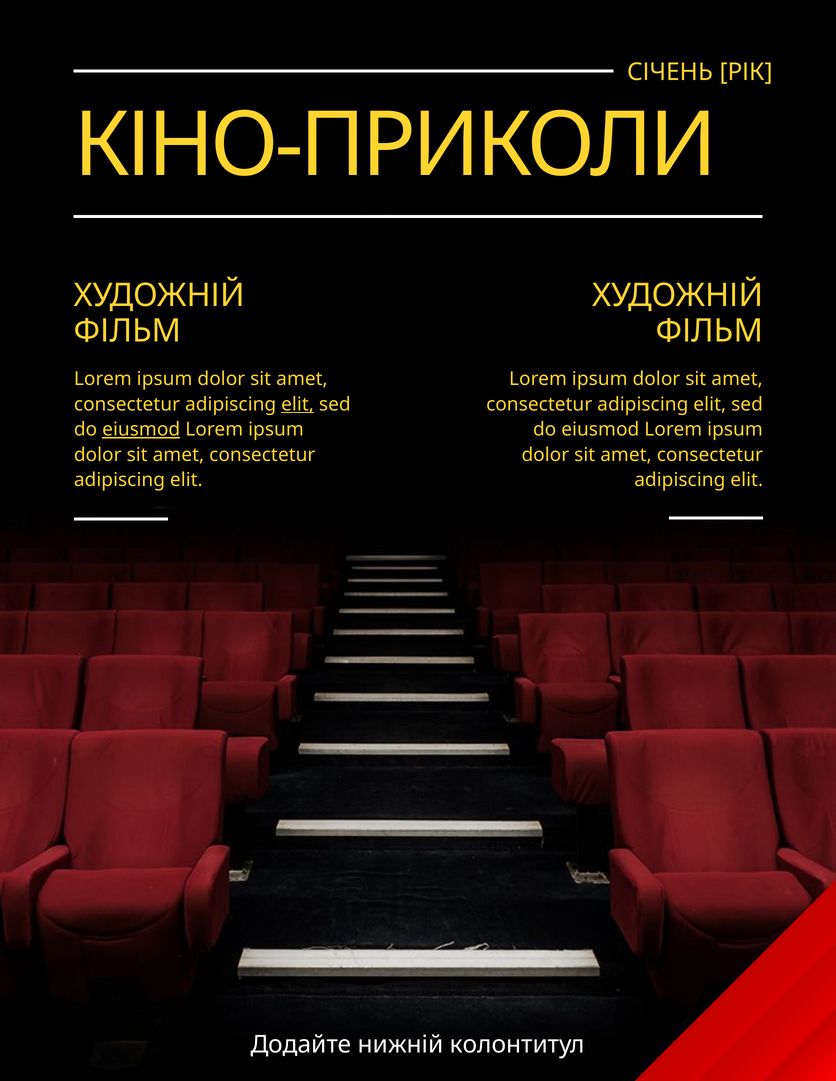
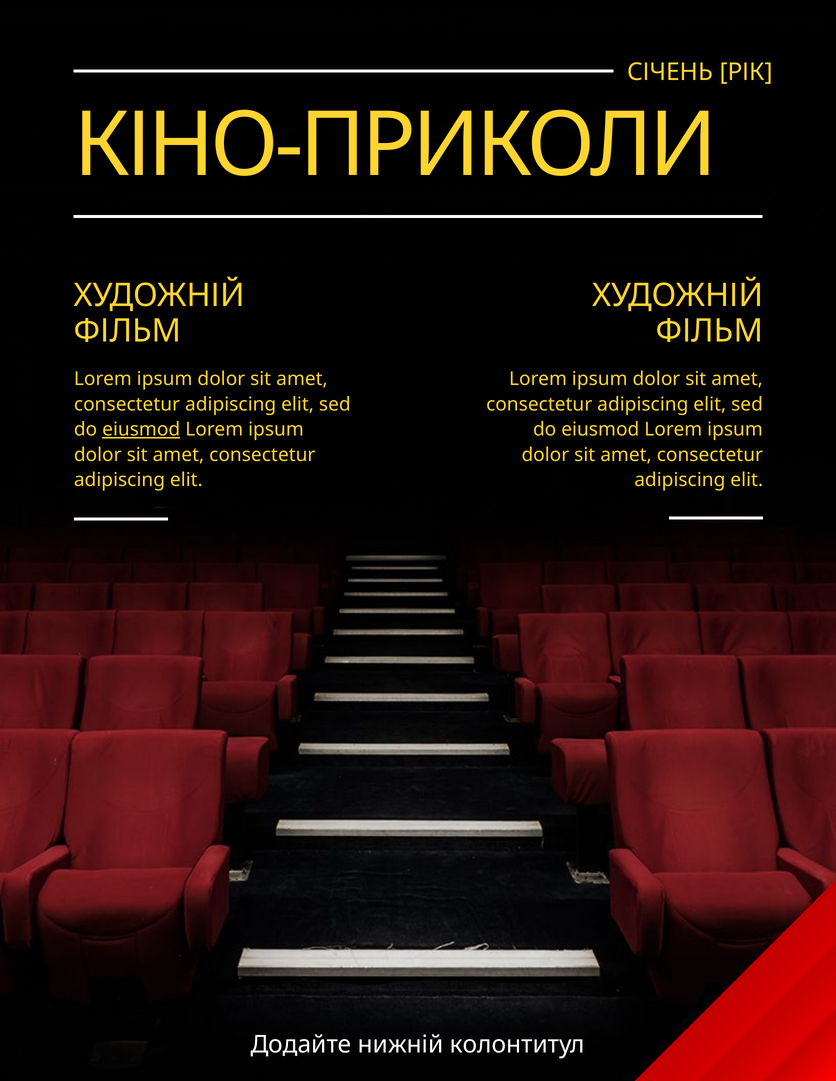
elit underline: present -> none (298, 405)
